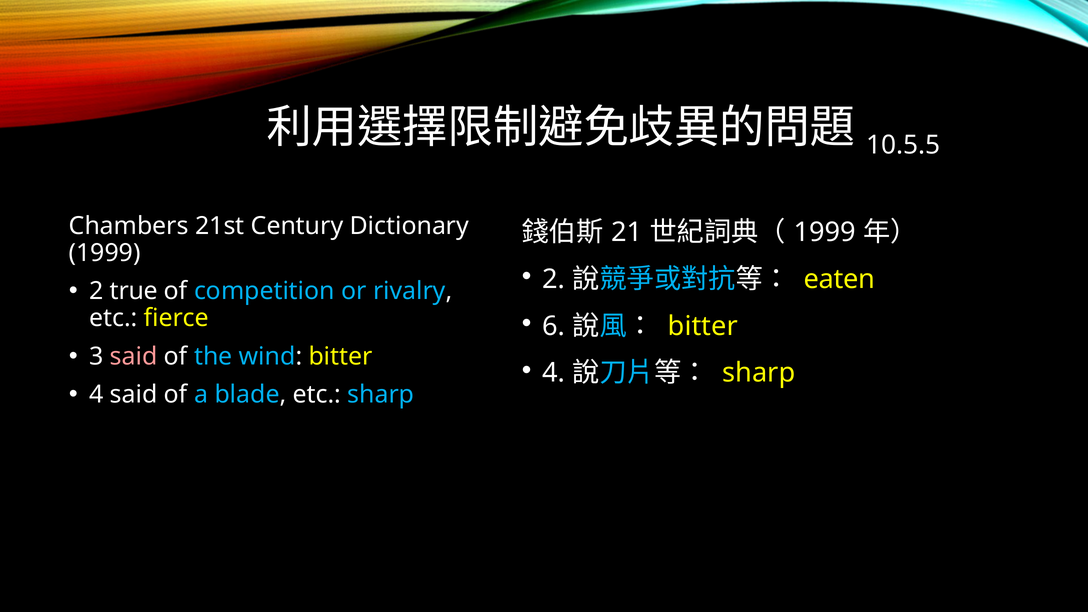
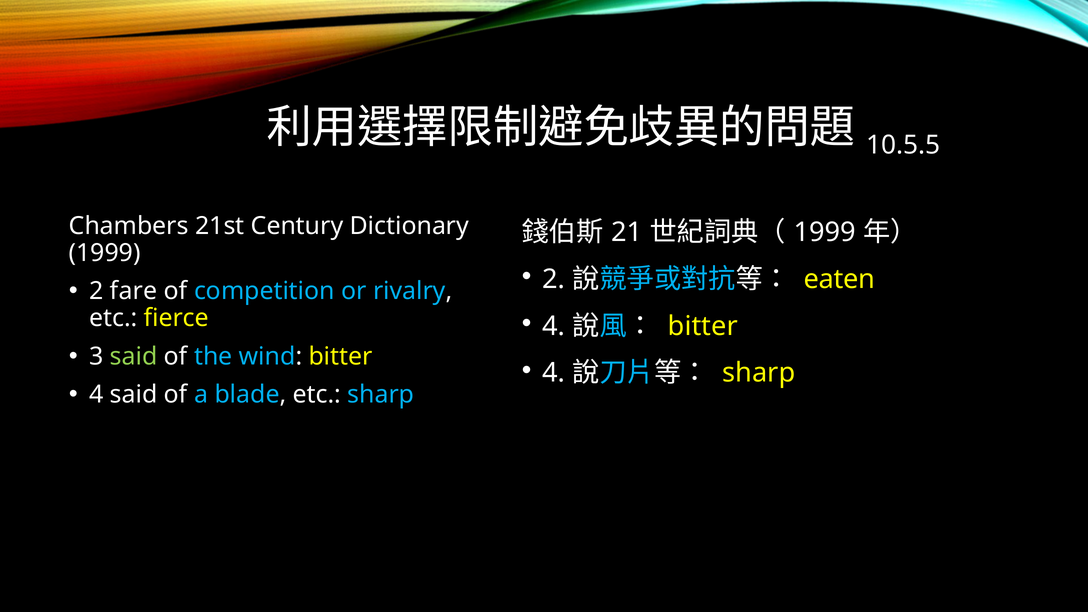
true: true -> fare (134, 291)
6: 6 -> 4 (554, 326)
said colour: pink -> light green (134, 356)
